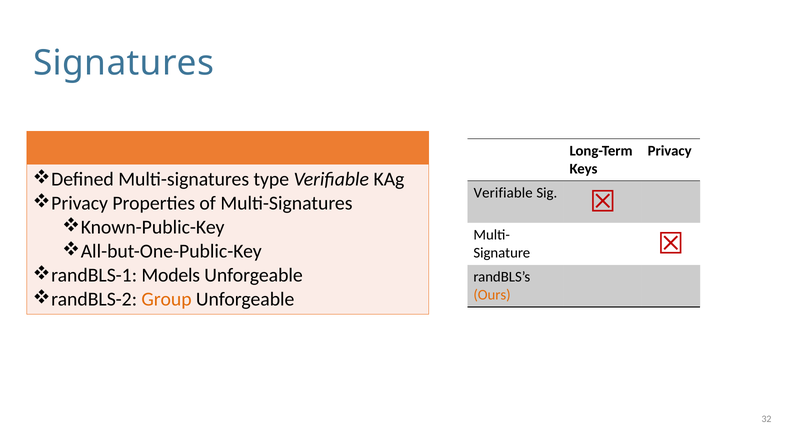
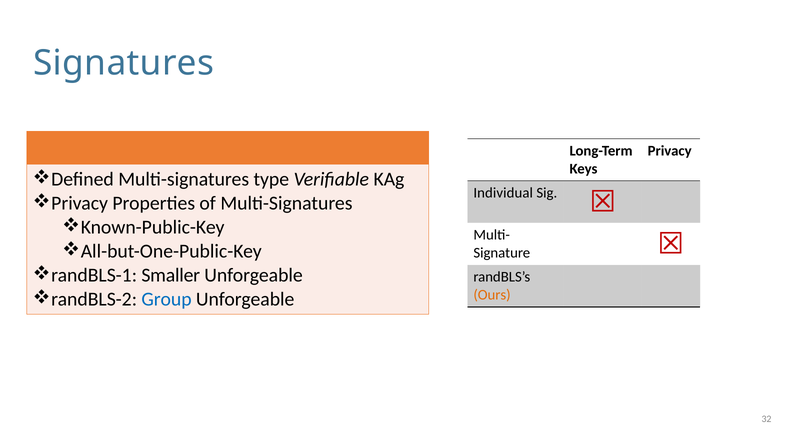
Verifiable: Verifiable -> Individual (503, 193)
Models: Models -> Smaller (171, 276)
Group colour: orange -> blue (167, 300)
